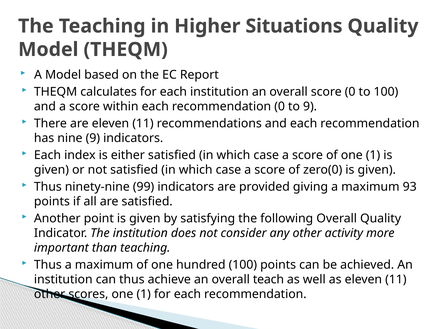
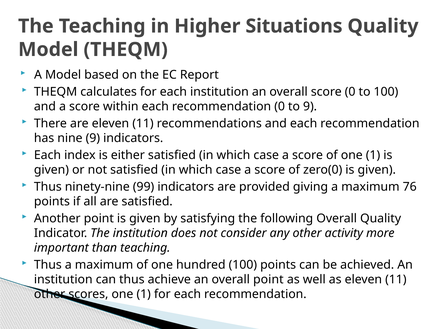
93: 93 -> 76 (410, 187)
overall teach: teach -> point (268, 280)
